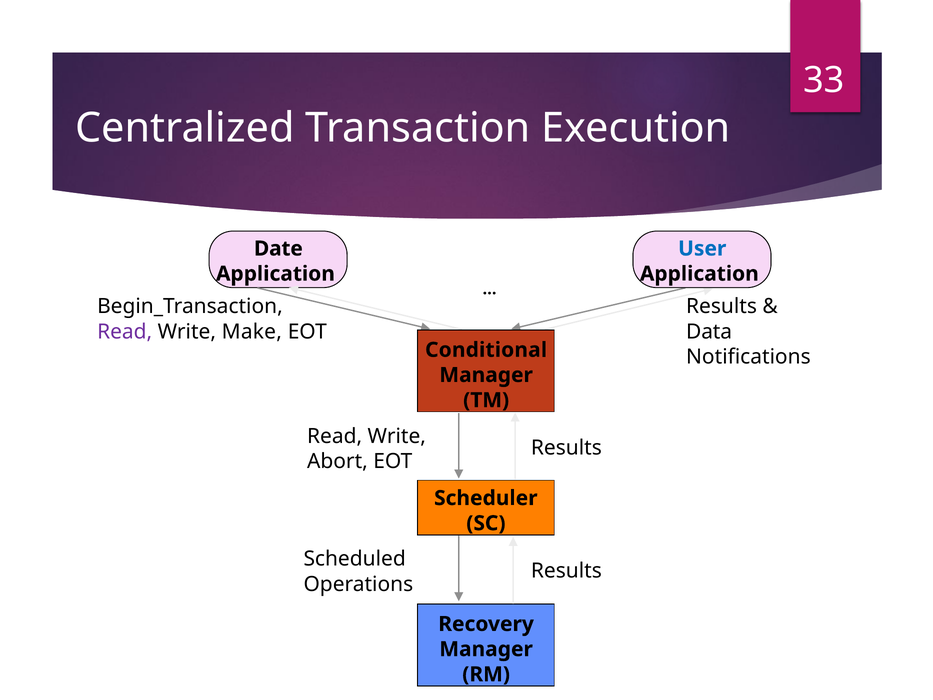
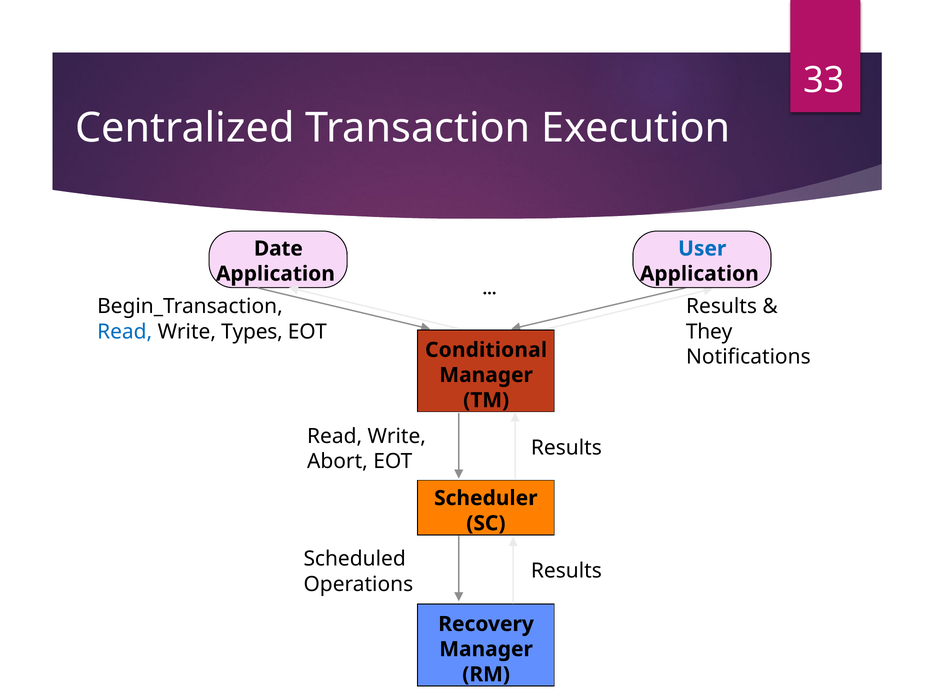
Read colour: purple -> blue (125, 331)
Make: Make -> Types (252, 331)
Data: Data -> They (709, 332)
